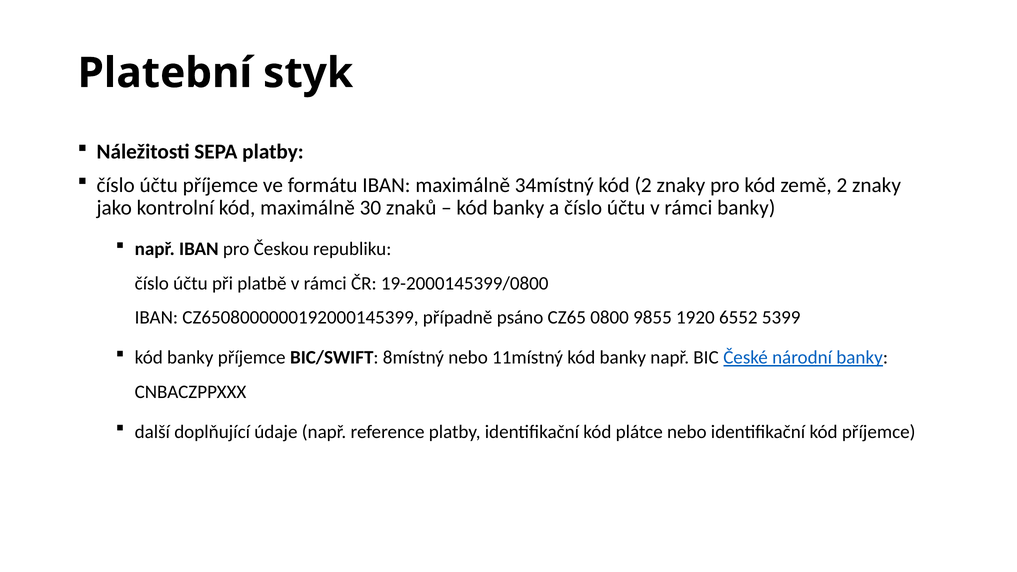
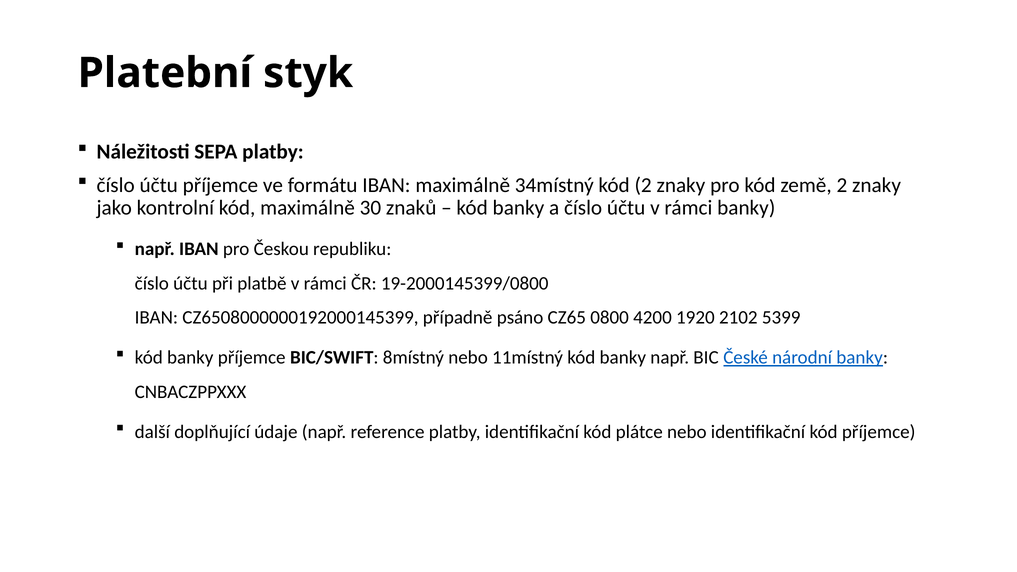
9855: 9855 -> 4200 (652, 318)
6552: 6552 -> 2102 (738, 318)
